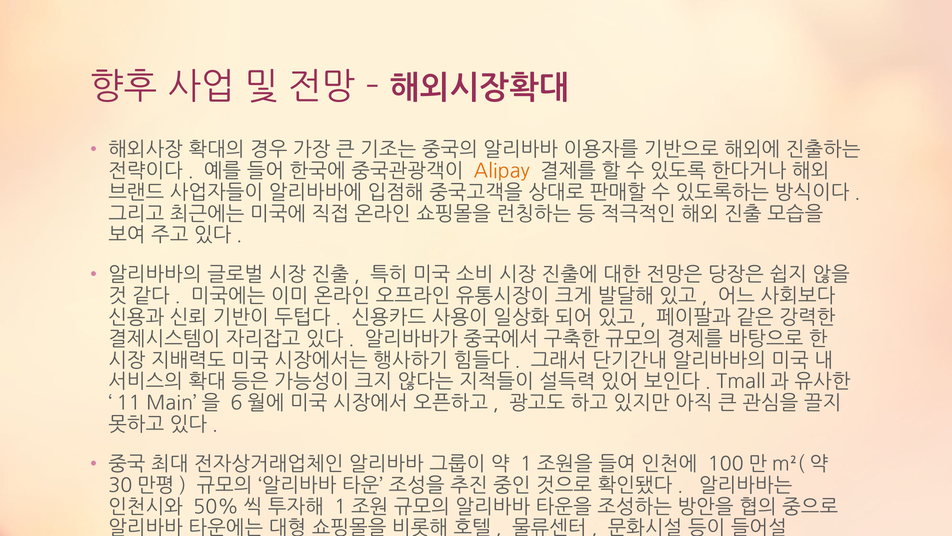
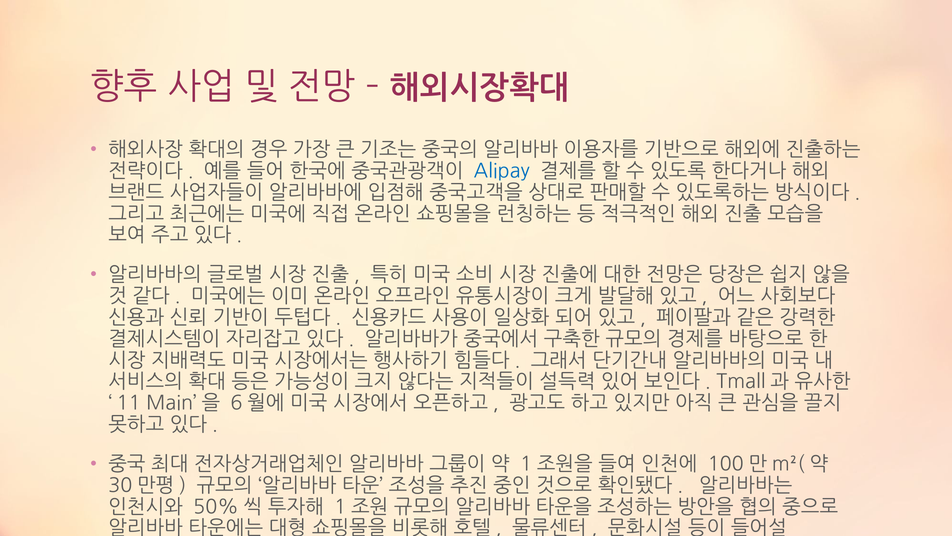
Alipay colour: orange -> blue (502, 171)
